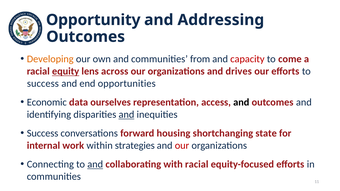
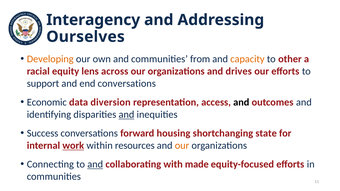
Opportunity: Opportunity -> Interagency (93, 20)
Outcomes: Outcomes -> Ourselves (86, 37)
capacity colour: red -> orange (247, 59)
come: come -> other (290, 59)
equity underline: present -> none (66, 71)
success: success -> support (43, 84)
end opportunities: opportunities -> conversations (127, 84)
ourselves: ourselves -> diversion (111, 102)
work underline: none -> present (73, 146)
strategies: strategies -> resources (135, 146)
our colour: red -> orange (182, 146)
with racial: racial -> made (197, 164)
